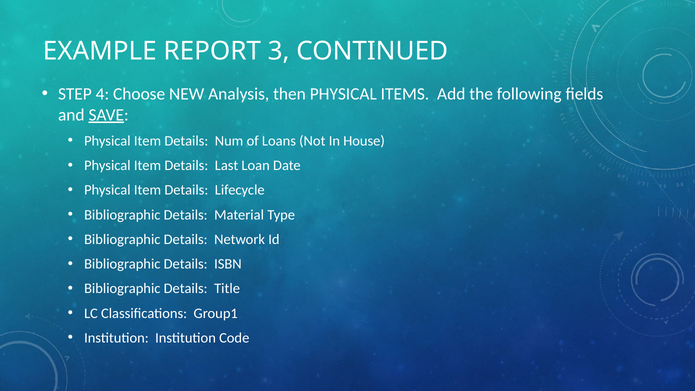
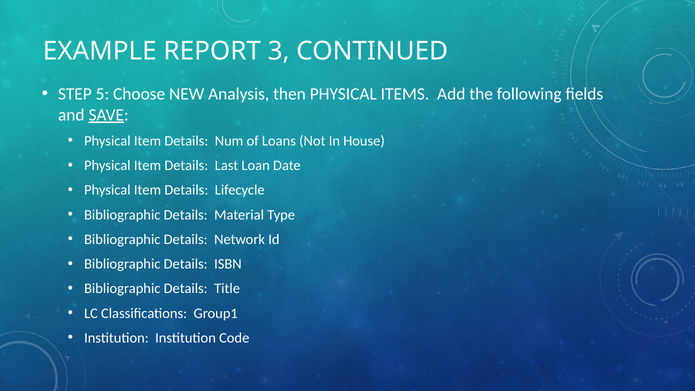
4: 4 -> 5 (102, 94)
